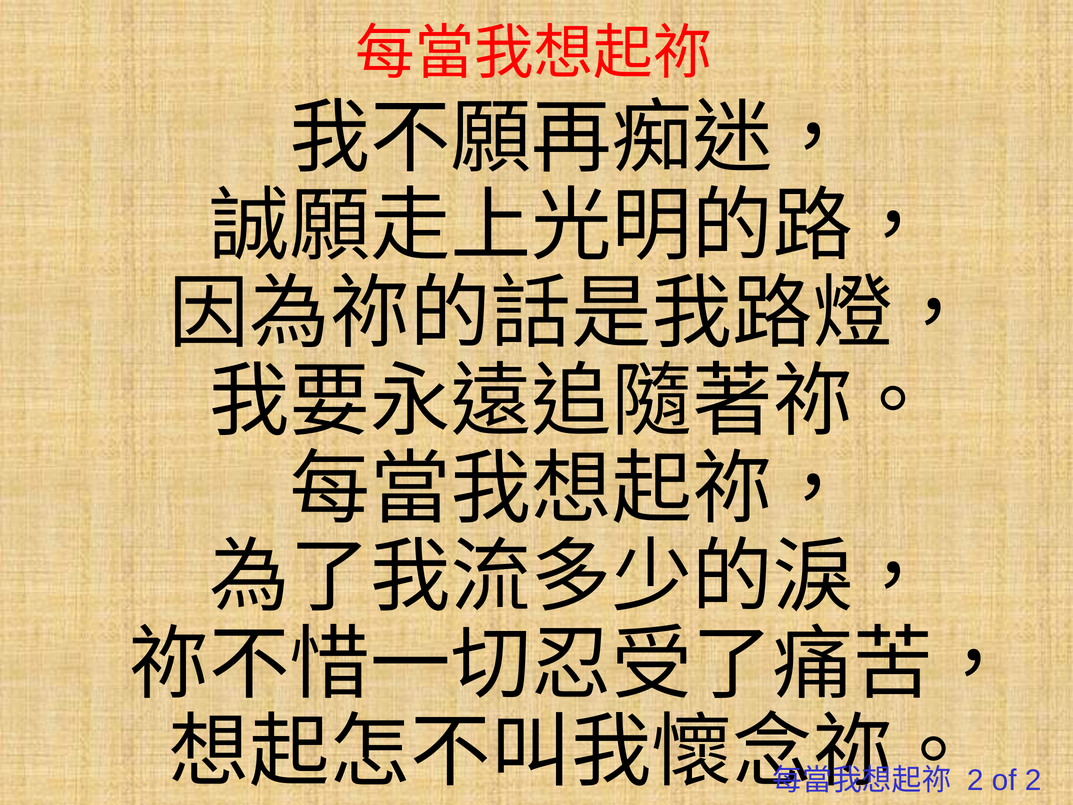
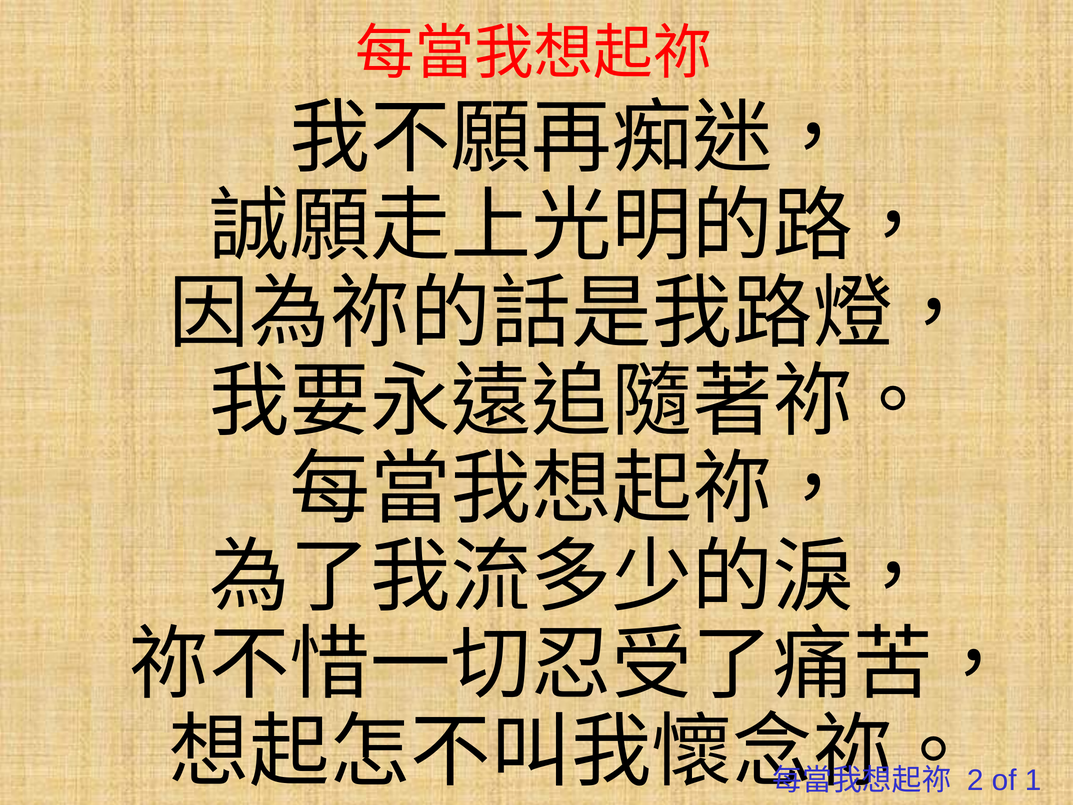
of 2: 2 -> 1 (1033, 780)
